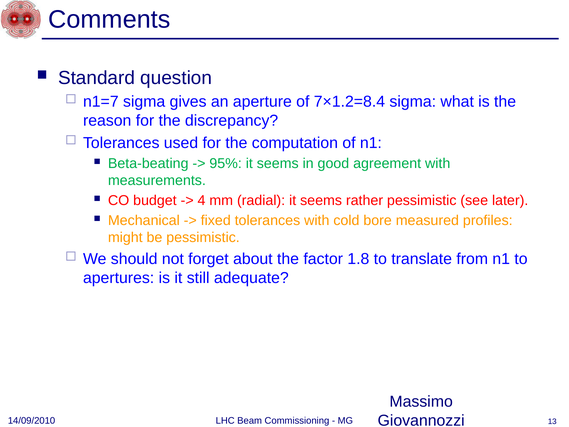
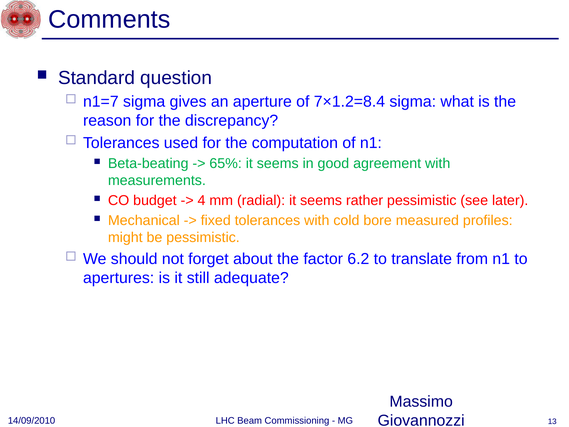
95%: 95% -> 65% (226, 163)
1.8: 1.8 -> 6.2 (358, 259)
